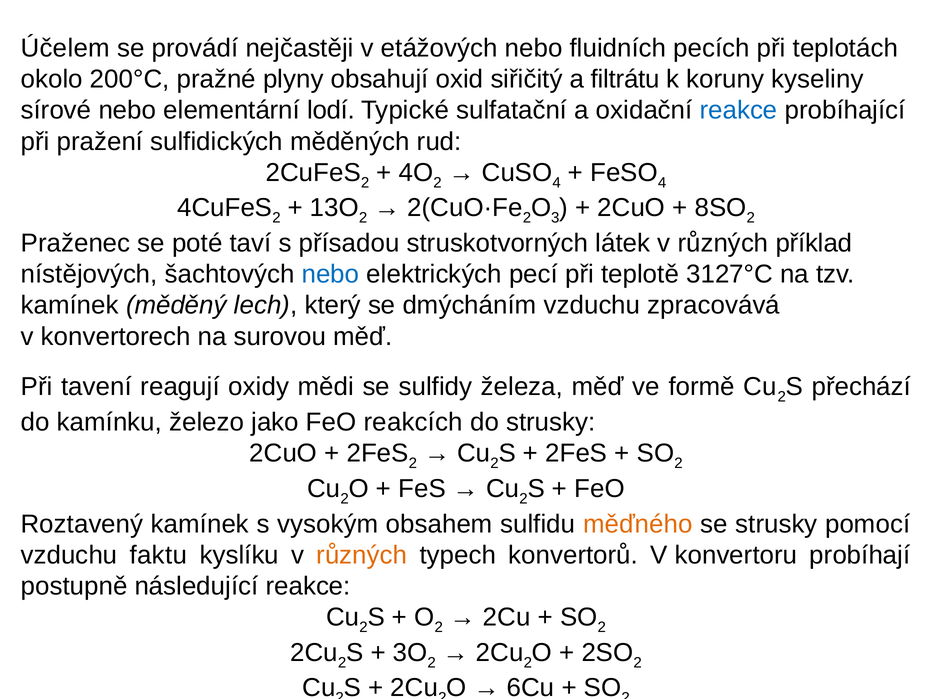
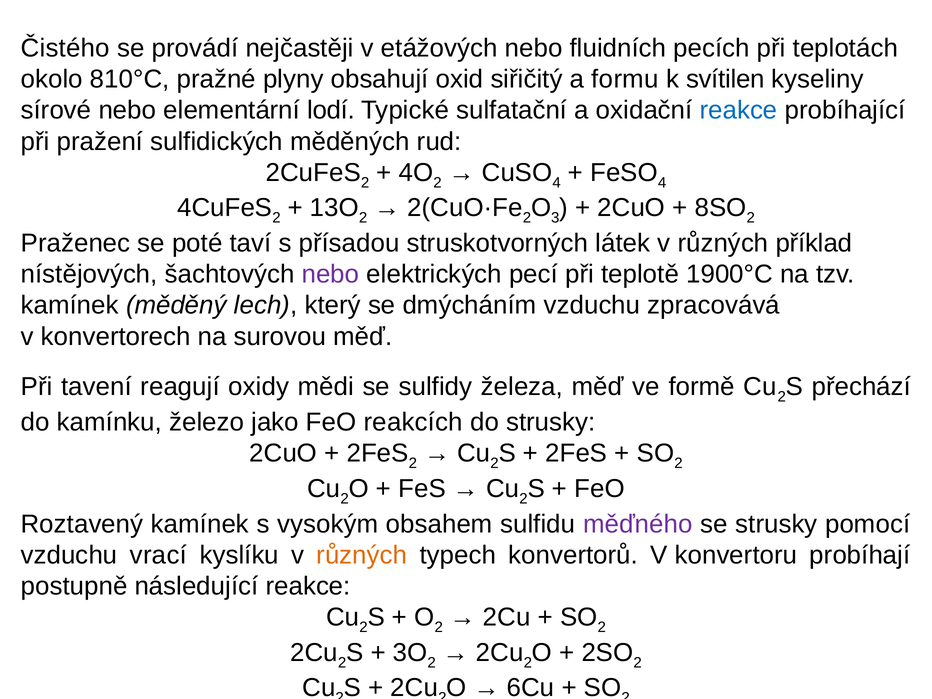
Účelem: Účelem -> Čistého (65, 48)
200°C: 200°C -> 810°C (130, 79)
filtrátu: filtrátu -> formu (625, 79)
koruny: koruny -> svítilen (725, 79)
nebo colour: blue -> purple (330, 274)
3127°C: 3127°C -> 1900°C (730, 274)
měďného colour: orange -> purple (638, 524)
faktu: faktu -> vrací (158, 555)
